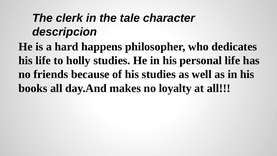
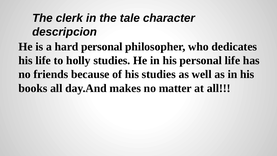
hard happens: happens -> personal (102, 47)
loyalty: loyalty -> matter (175, 88)
